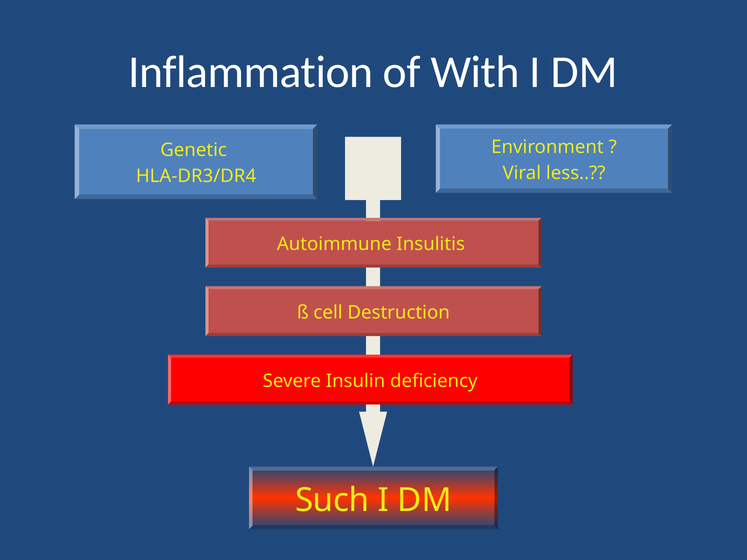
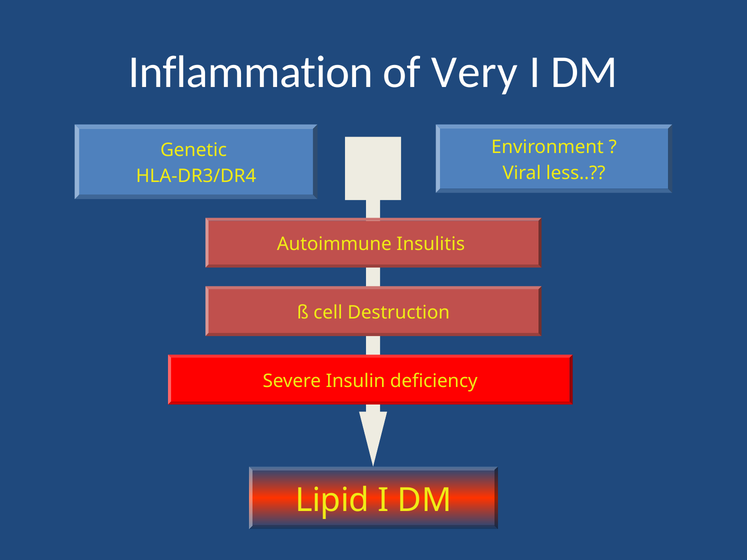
With: With -> Very (475, 72)
Such: Such -> Lipid (332, 500)
